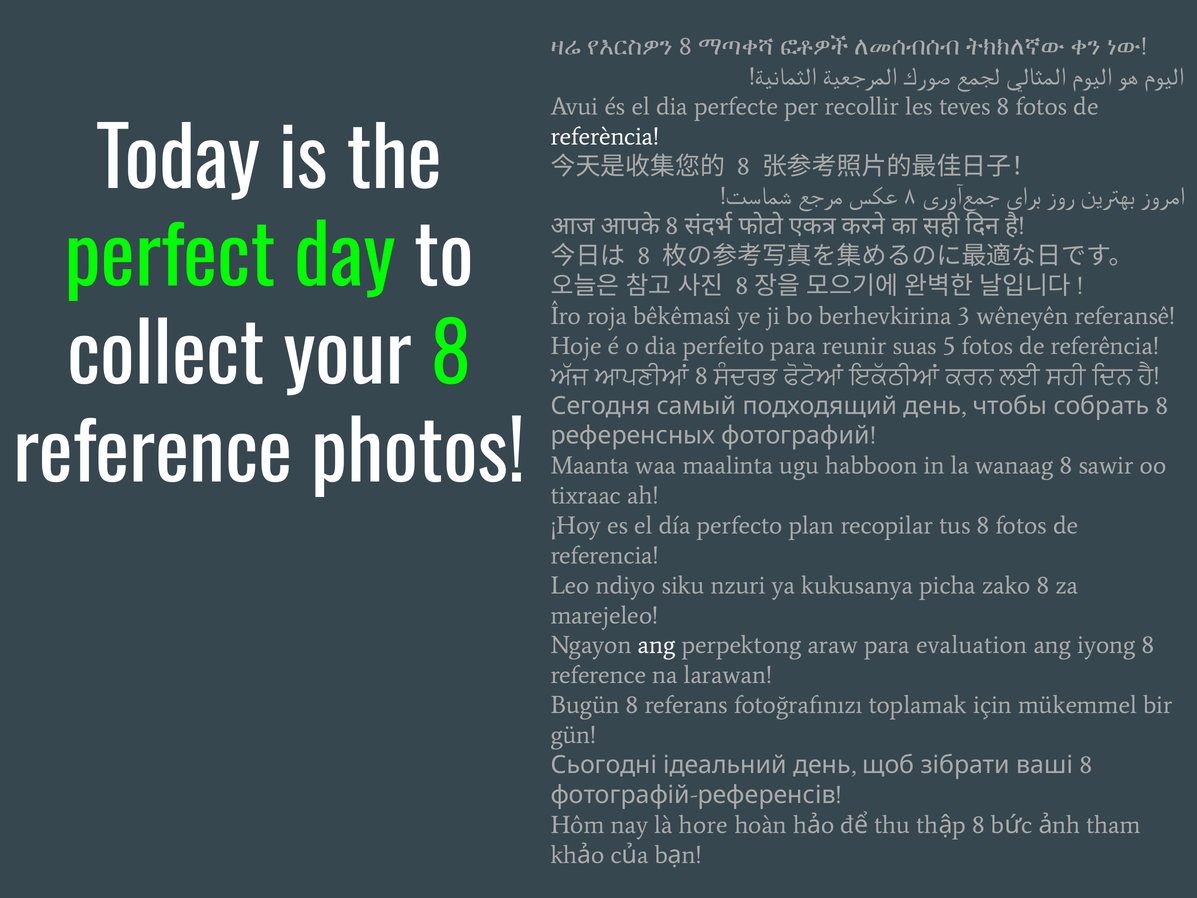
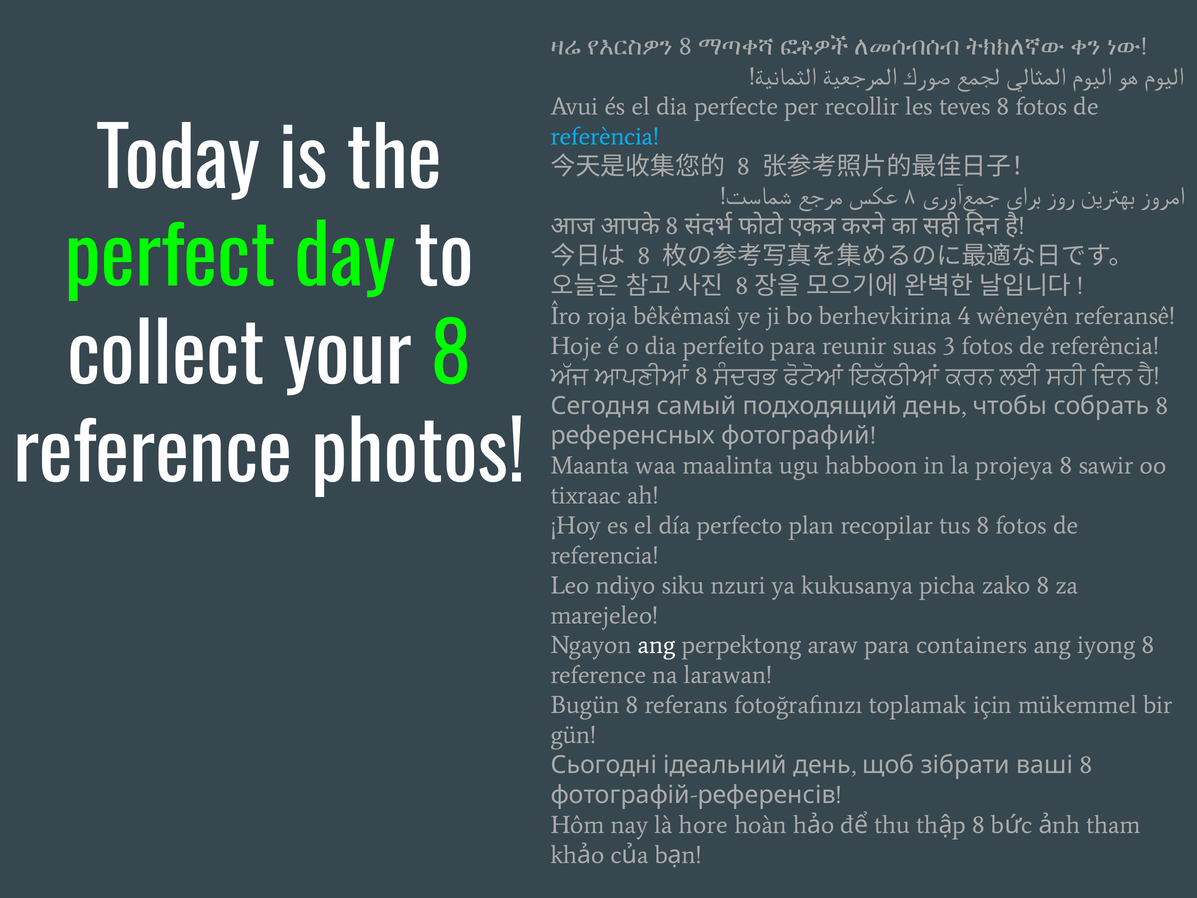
referència colour: white -> light blue (605, 136)
3: 3 -> 4 (964, 316)
5: 5 -> 3 (949, 346)
wanaag: wanaag -> projeya (1014, 466)
evaluation: evaluation -> containers (972, 645)
